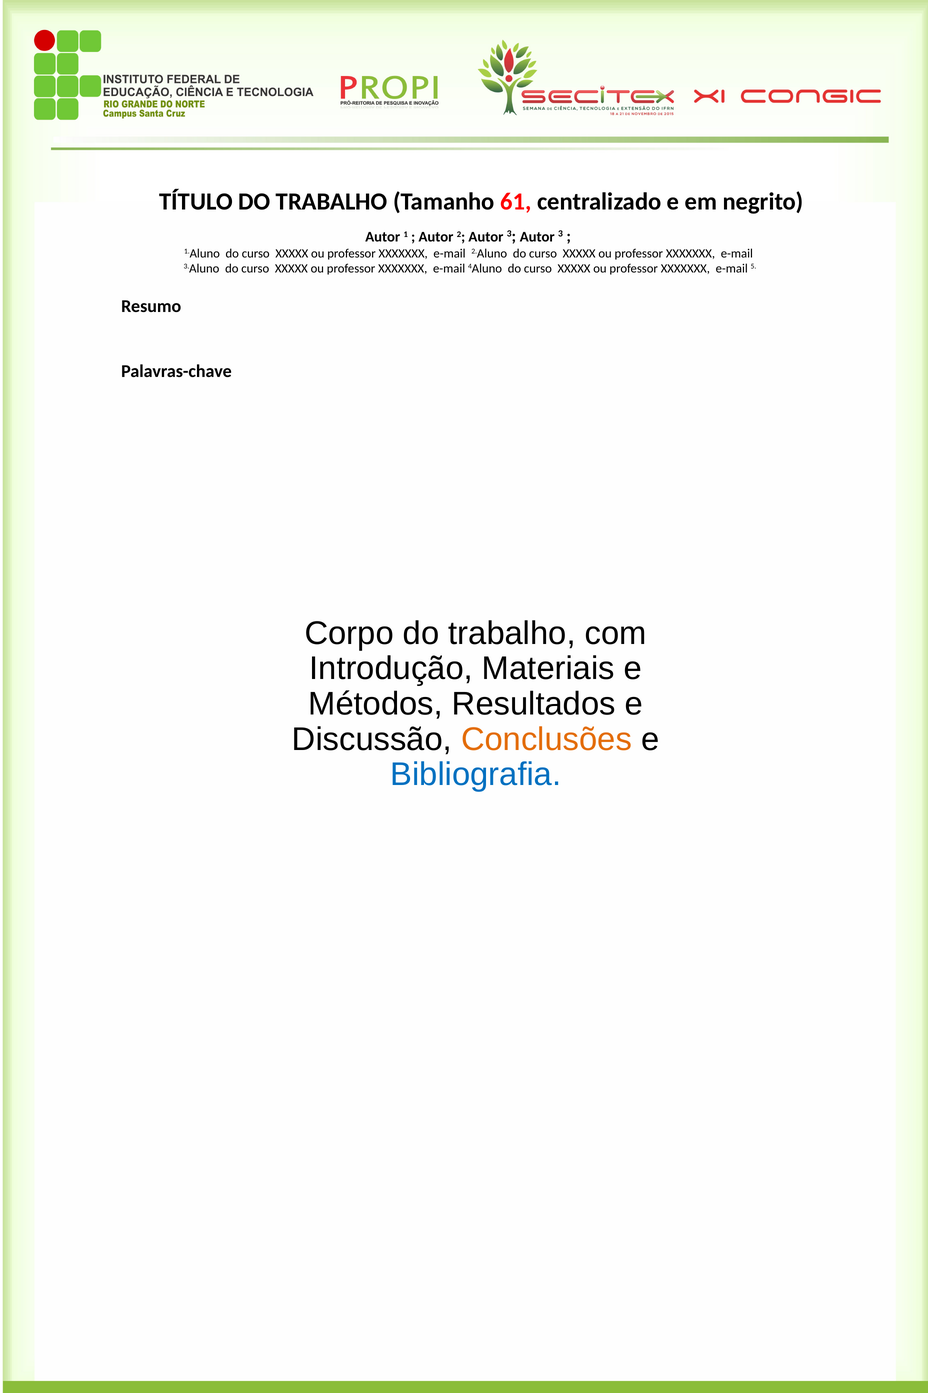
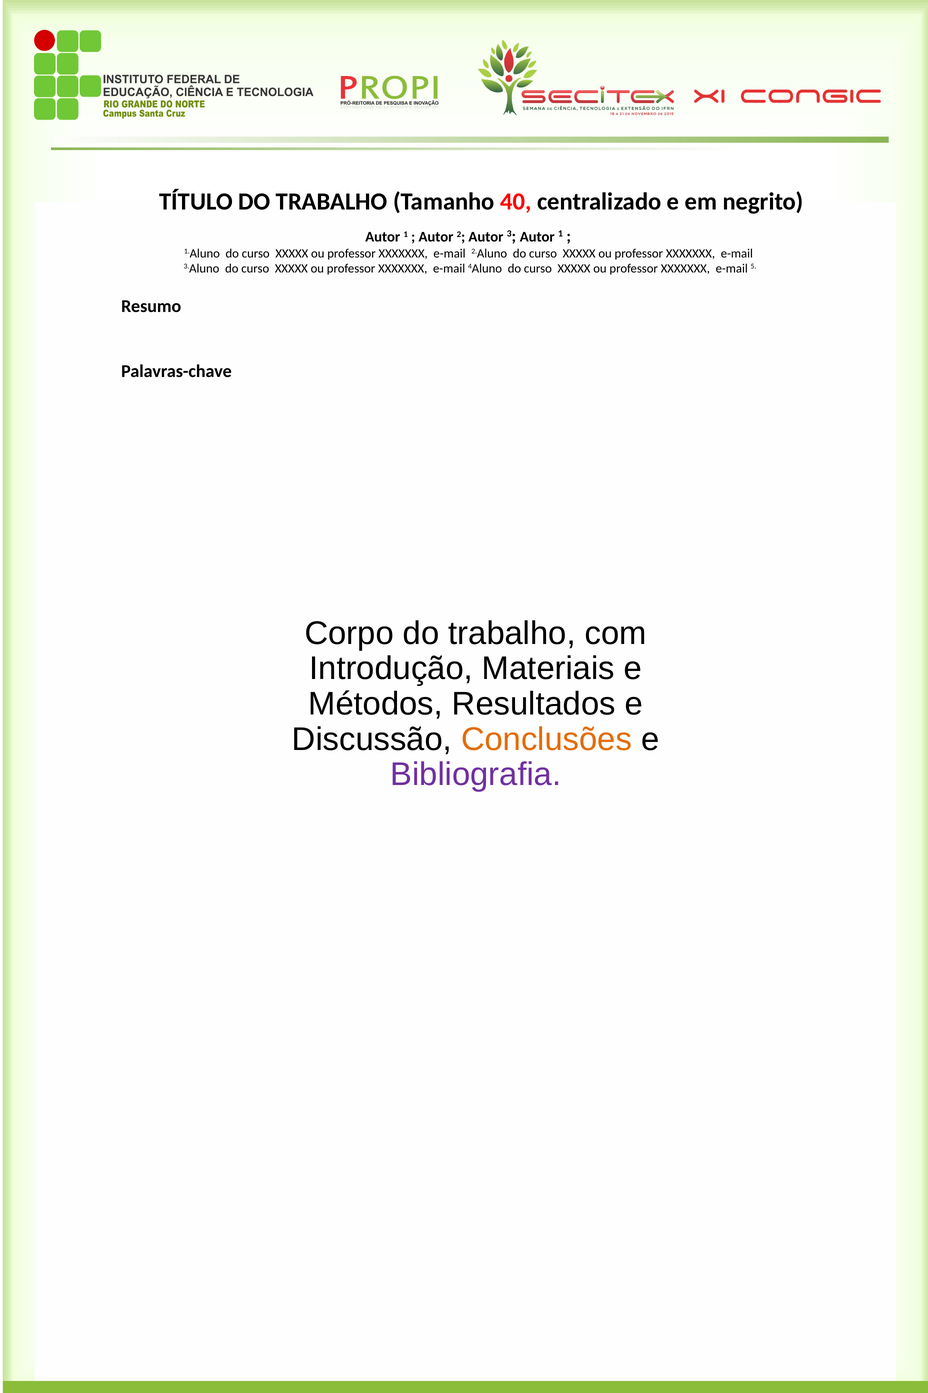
61: 61 -> 40 (516, 201)
3 Autor 3: 3 -> 1 (560, 233)
Bibliografia colour: blue -> purple (476, 774)
